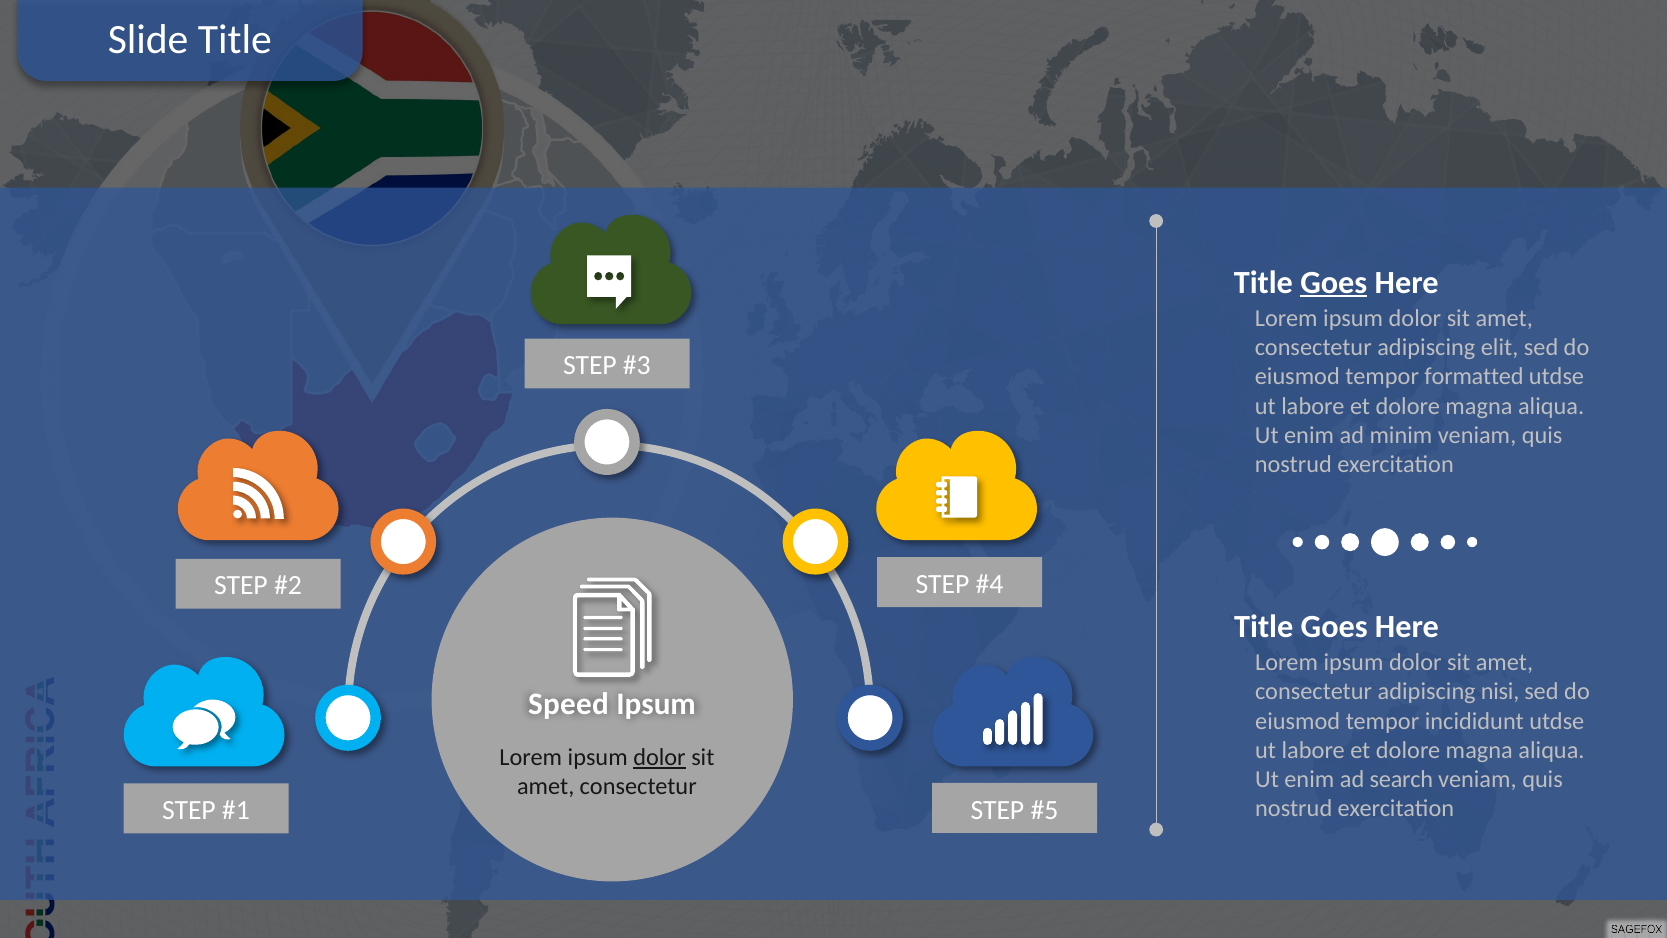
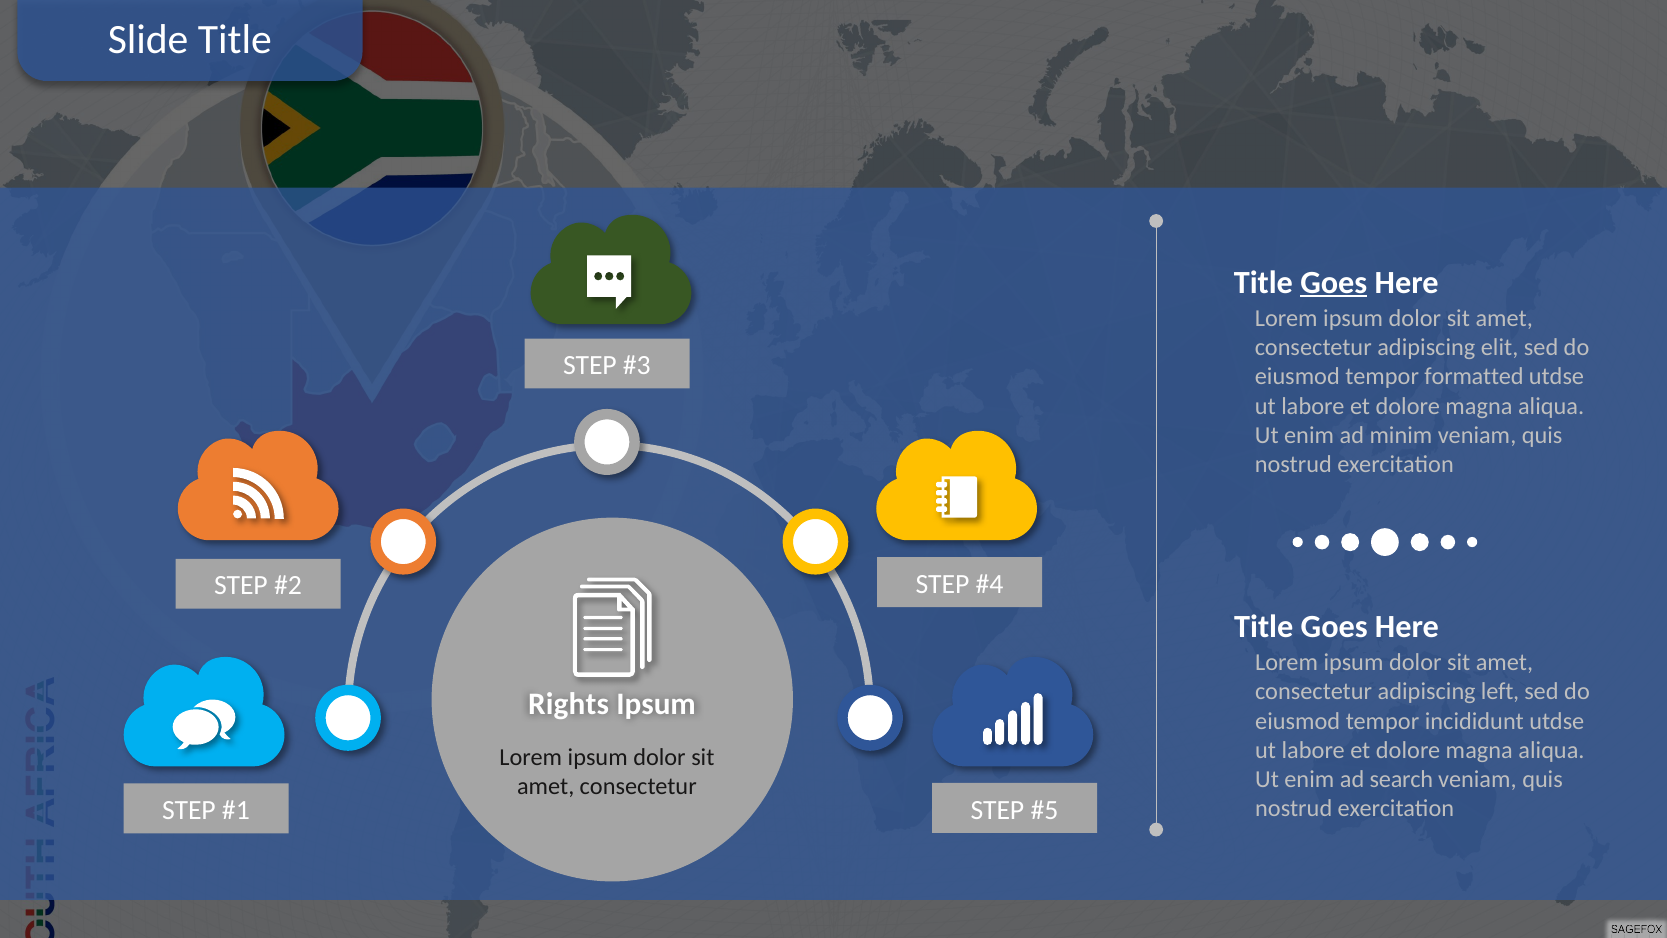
nisi: nisi -> left (1500, 692)
Speed: Speed -> Rights (569, 704)
dolor underline: present -> none (659, 757)
